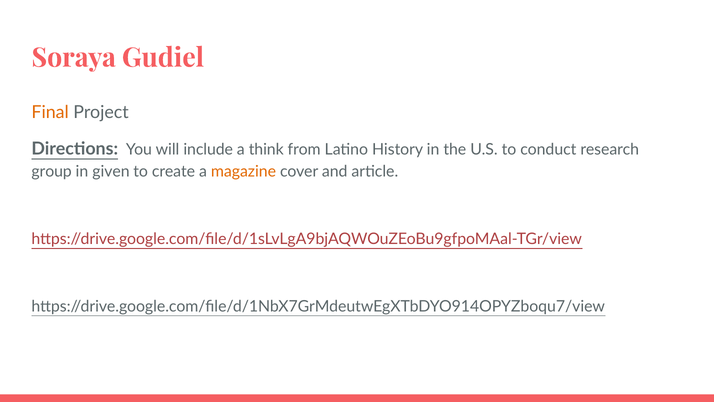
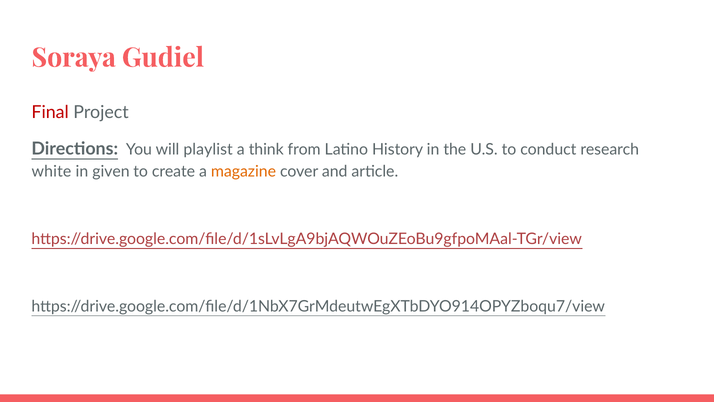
Final colour: orange -> red (50, 112)
include: include -> playlist (208, 149)
group: group -> white (51, 171)
